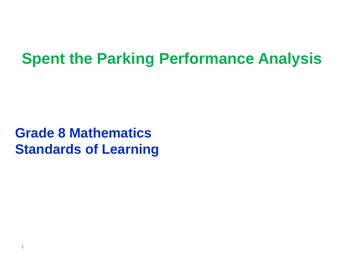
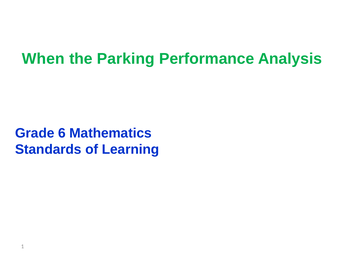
Spent: Spent -> When (43, 59)
8: 8 -> 6 (62, 133)
